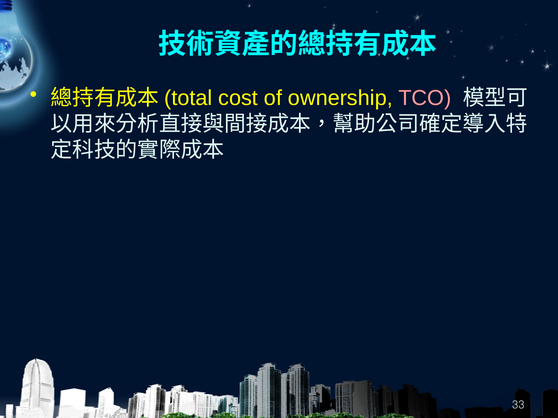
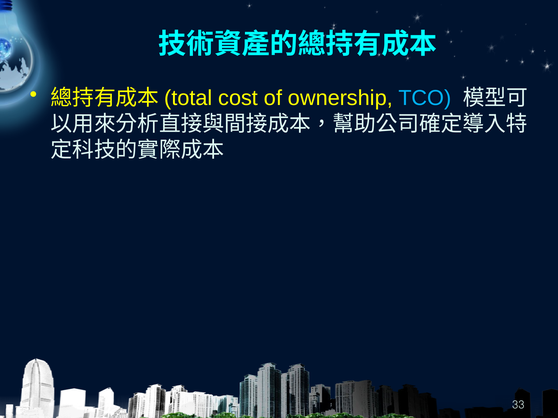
TCO colour: pink -> light blue (425, 98)
